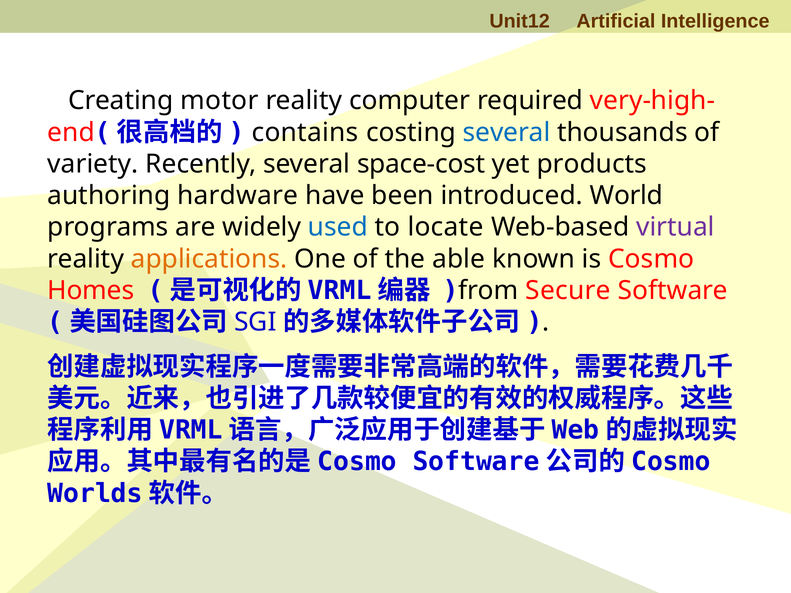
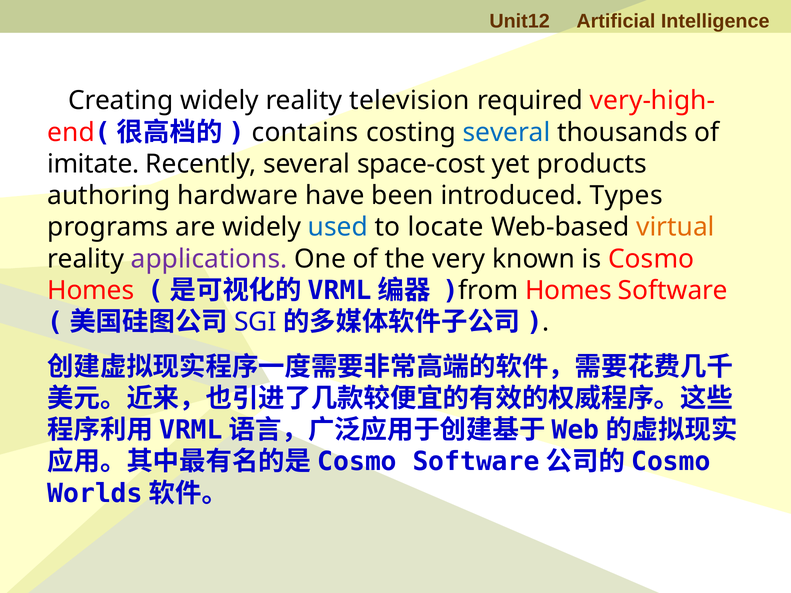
Creating motor: motor -> widely (220, 101)
computer: computer -> television (410, 101)
variety: variety -> imitate (93, 164)
World: World -> Types (626, 196)
virtual colour: purple -> orange (675, 227)
applications colour: orange -> purple (209, 259)
able: able -> very (459, 259)
Secure: Secure -> Homes (568, 291)
